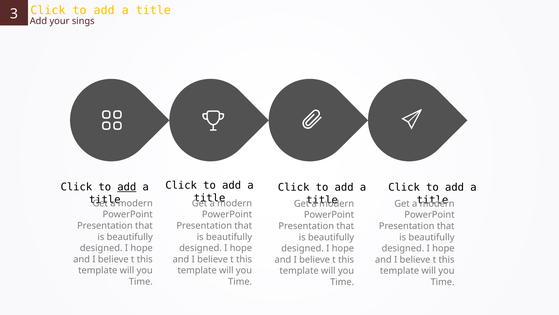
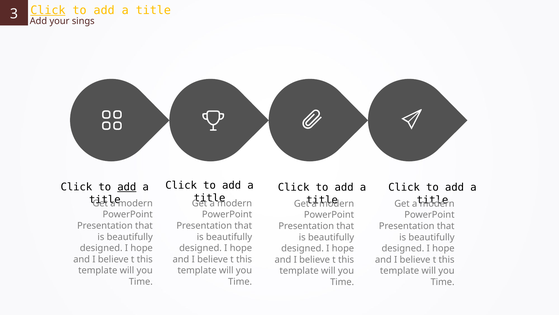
Click underline: none -> present (48, 10)
